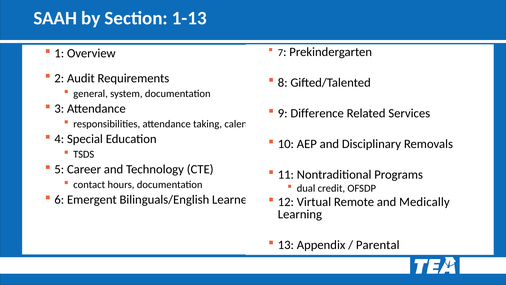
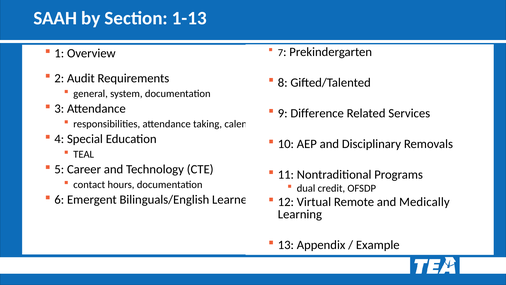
TSDS: TSDS -> TEAL (84, 154)
Parental: Parental -> Example (378, 245)
